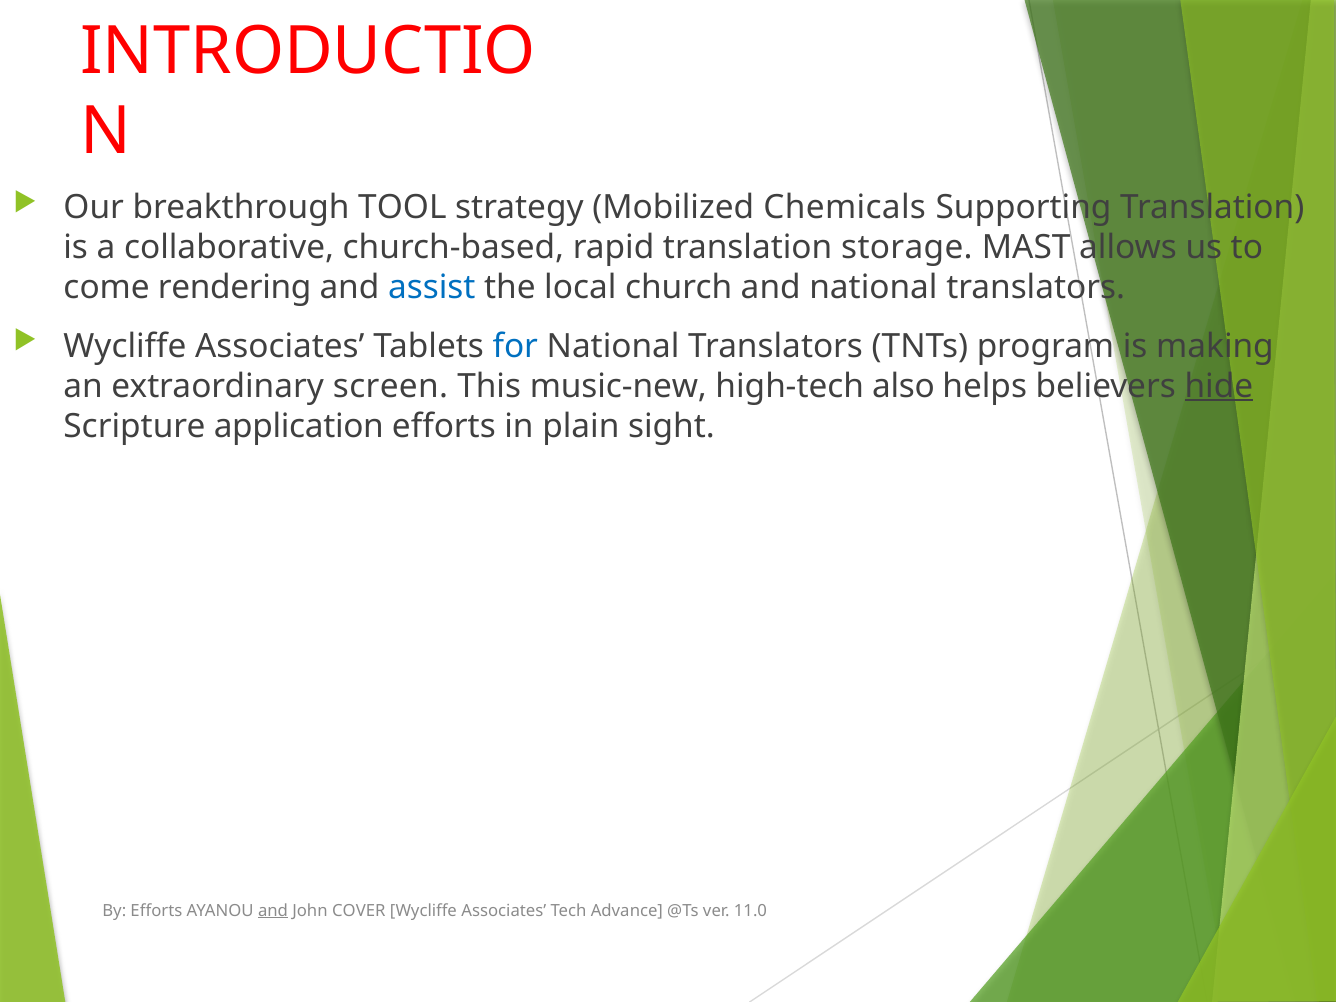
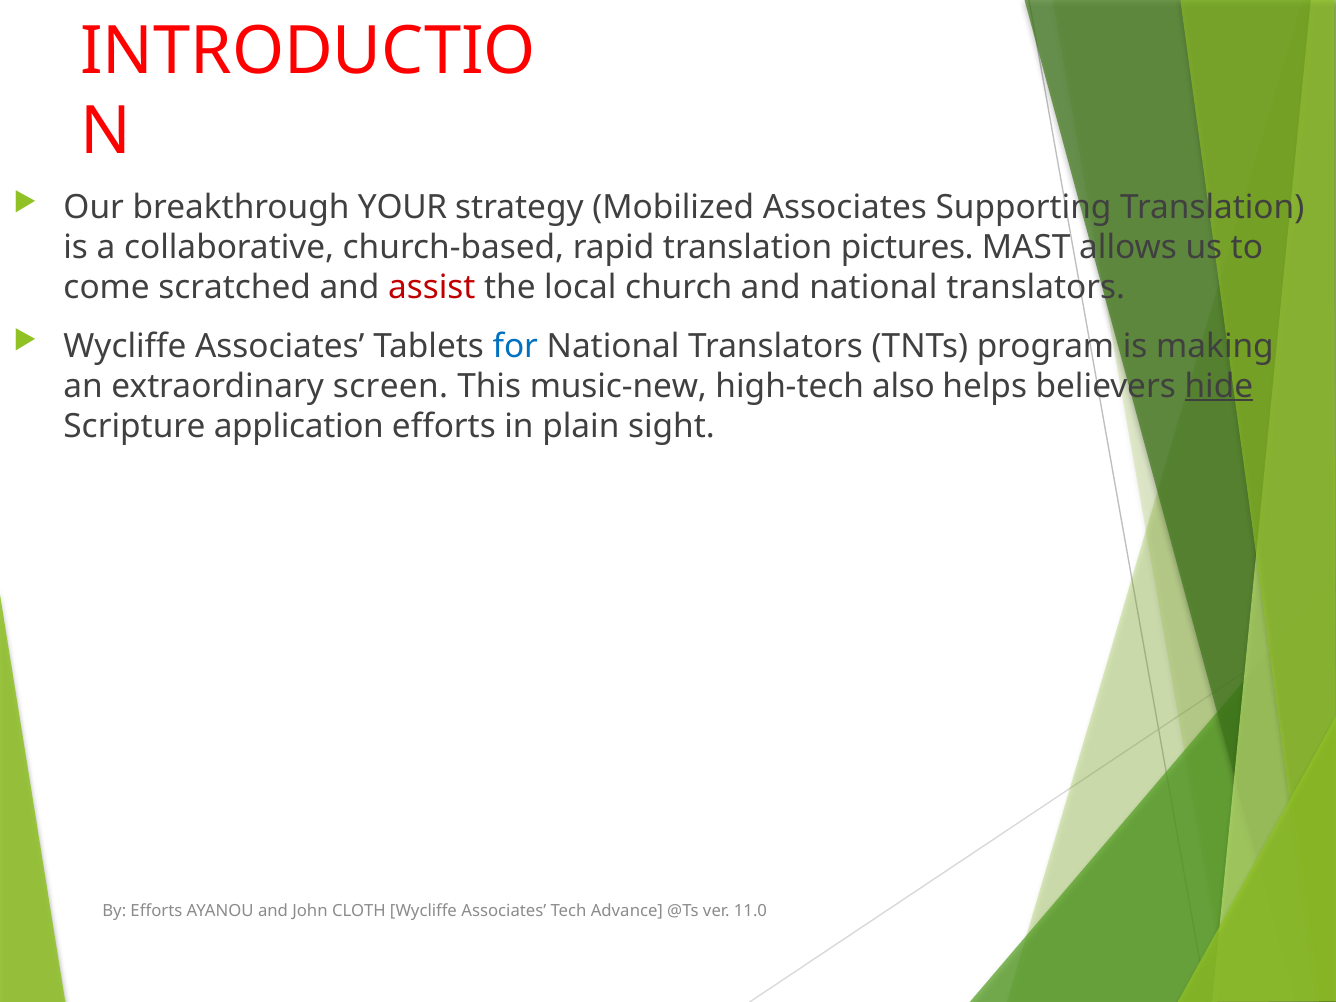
TOOL: TOOL -> YOUR (403, 207)
Mobilized Chemicals: Chemicals -> Associates (845, 207)
storage: storage -> pictures (907, 247)
rendering: rendering -> scratched (235, 287)
assist colour: blue -> red (432, 287)
and underline: present -> none (273, 910)
COVER: COVER -> CLOTH (359, 910)
